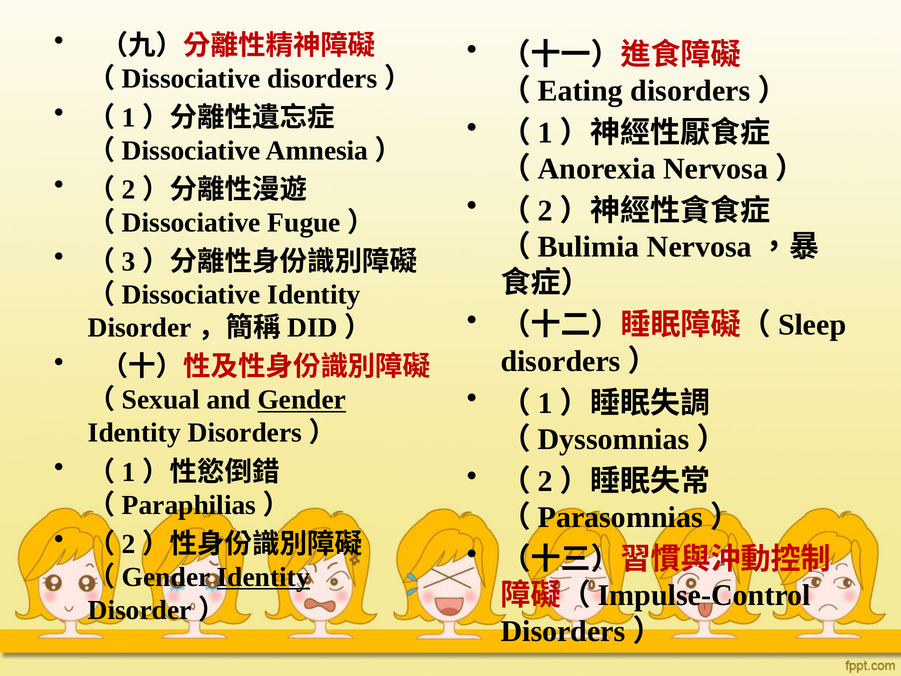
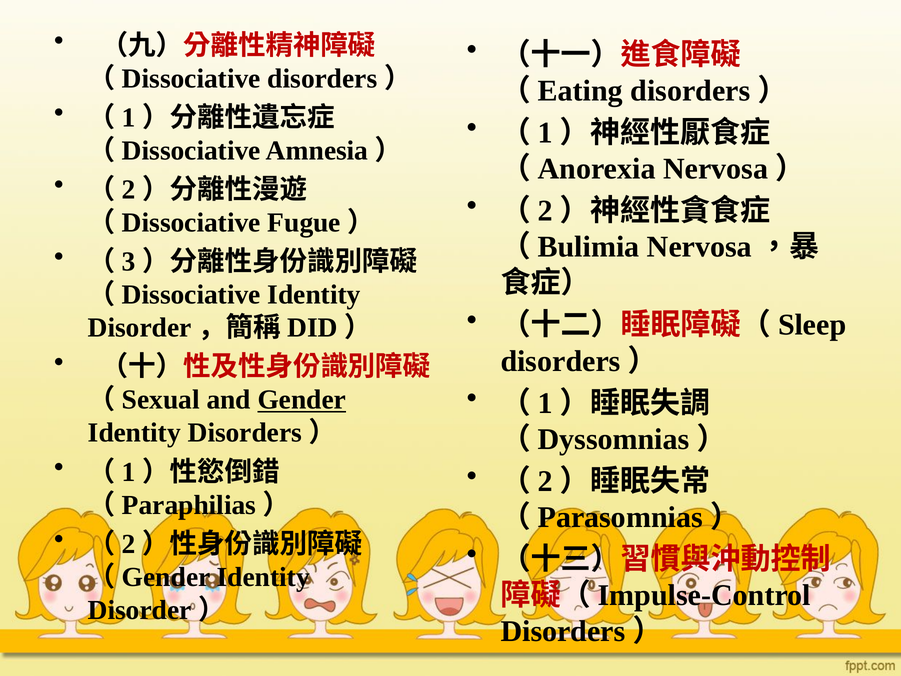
Identity underline: present -> none (263, 577)
